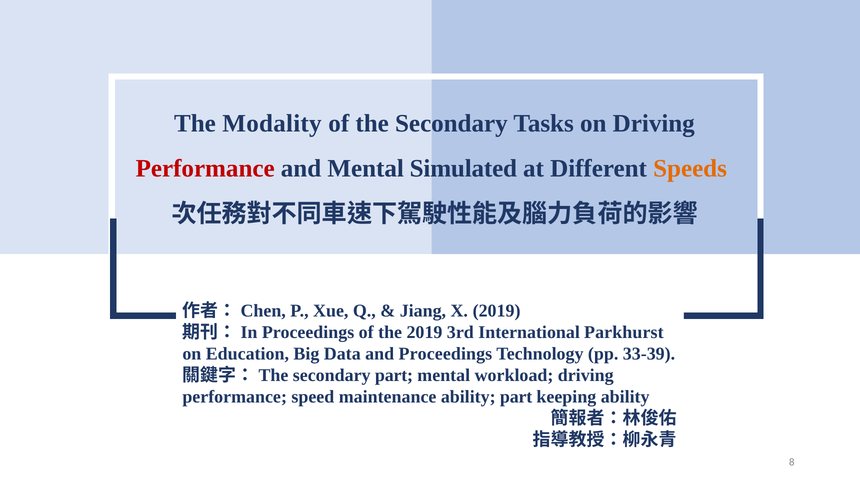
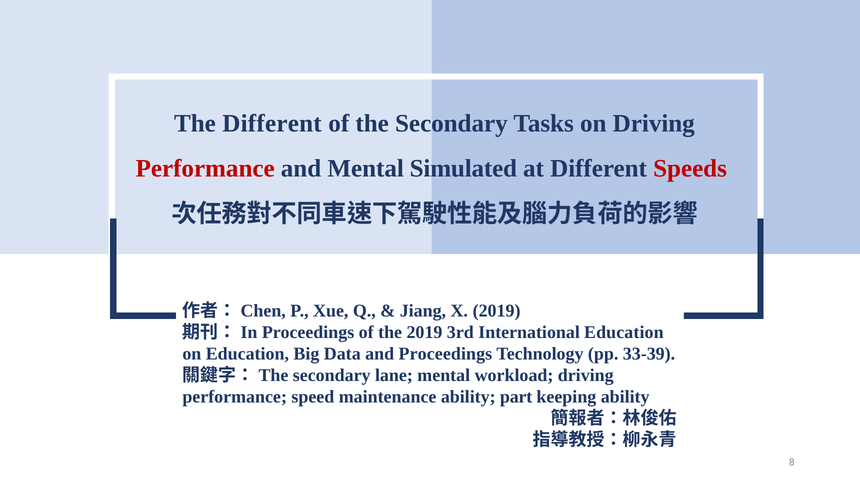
The Modality: Modality -> Different (272, 123)
Speeds colour: orange -> red (690, 168)
International Parkhurst: Parkhurst -> Education (624, 332)
secondary part: part -> lane (394, 375)
